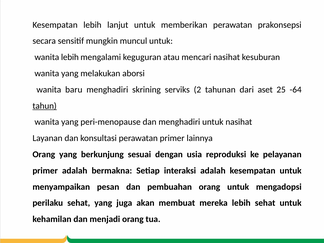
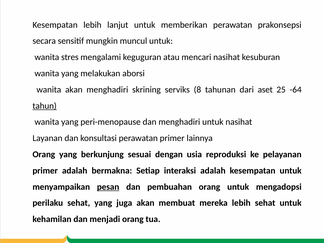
wanita lebih: lebih -> stres (70, 57)
wanita baru: baru -> akan (74, 90)
2: 2 -> 8 (197, 90)
pesan underline: none -> present (108, 187)
